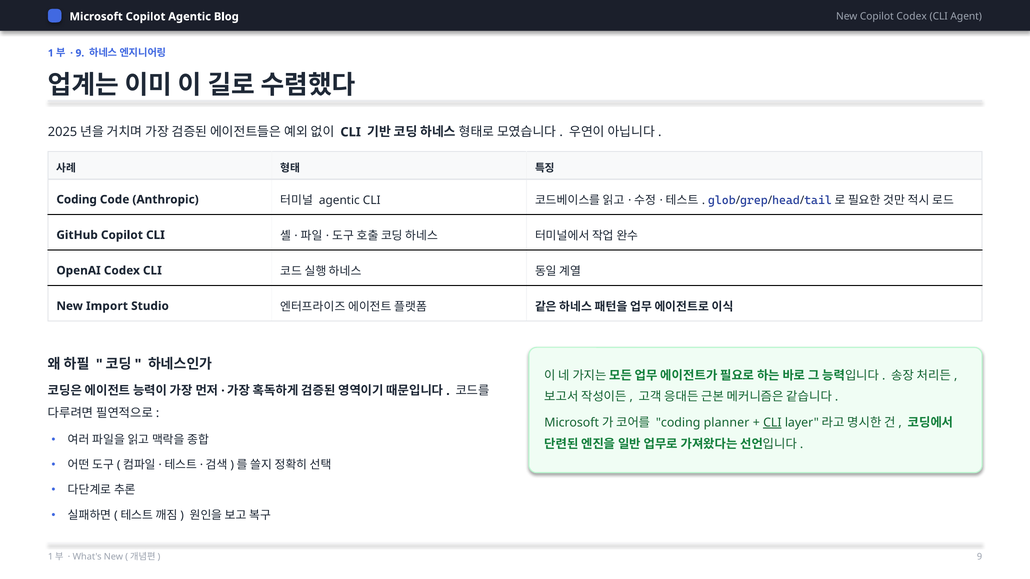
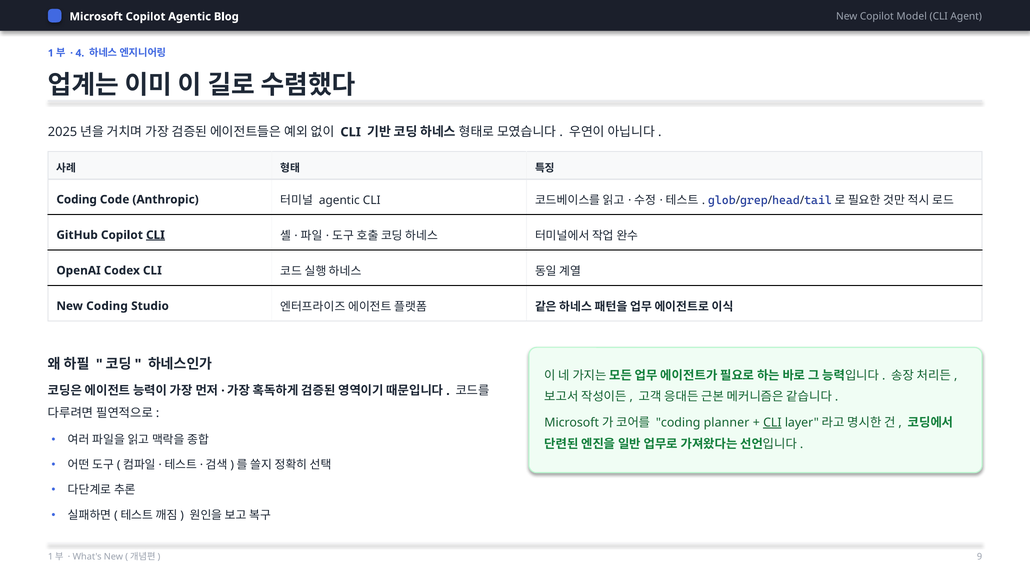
Copilot Codex: Codex -> Model (912, 17)
9: 9 -> 4 (80, 53)
CLI underline: none -> present (155, 235)
New Import: Import -> Coding (107, 306)
